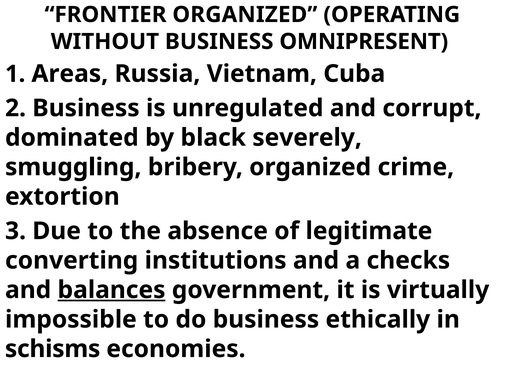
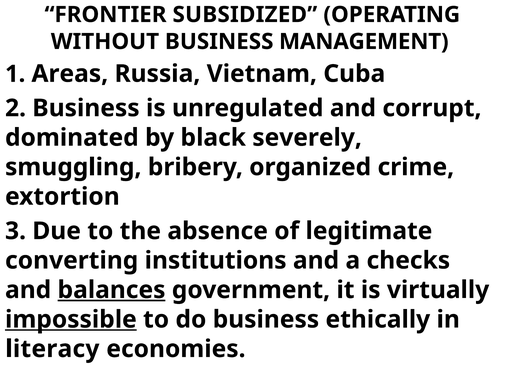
FRONTIER ORGANIZED: ORGANIZED -> SUBSIDIZED (245, 15)
OMNIPRESENT: OMNIPRESENT -> MANAGEMENT (364, 42)
impossible underline: none -> present (71, 319)
schisms: schisms -> literacy (52, 349)
